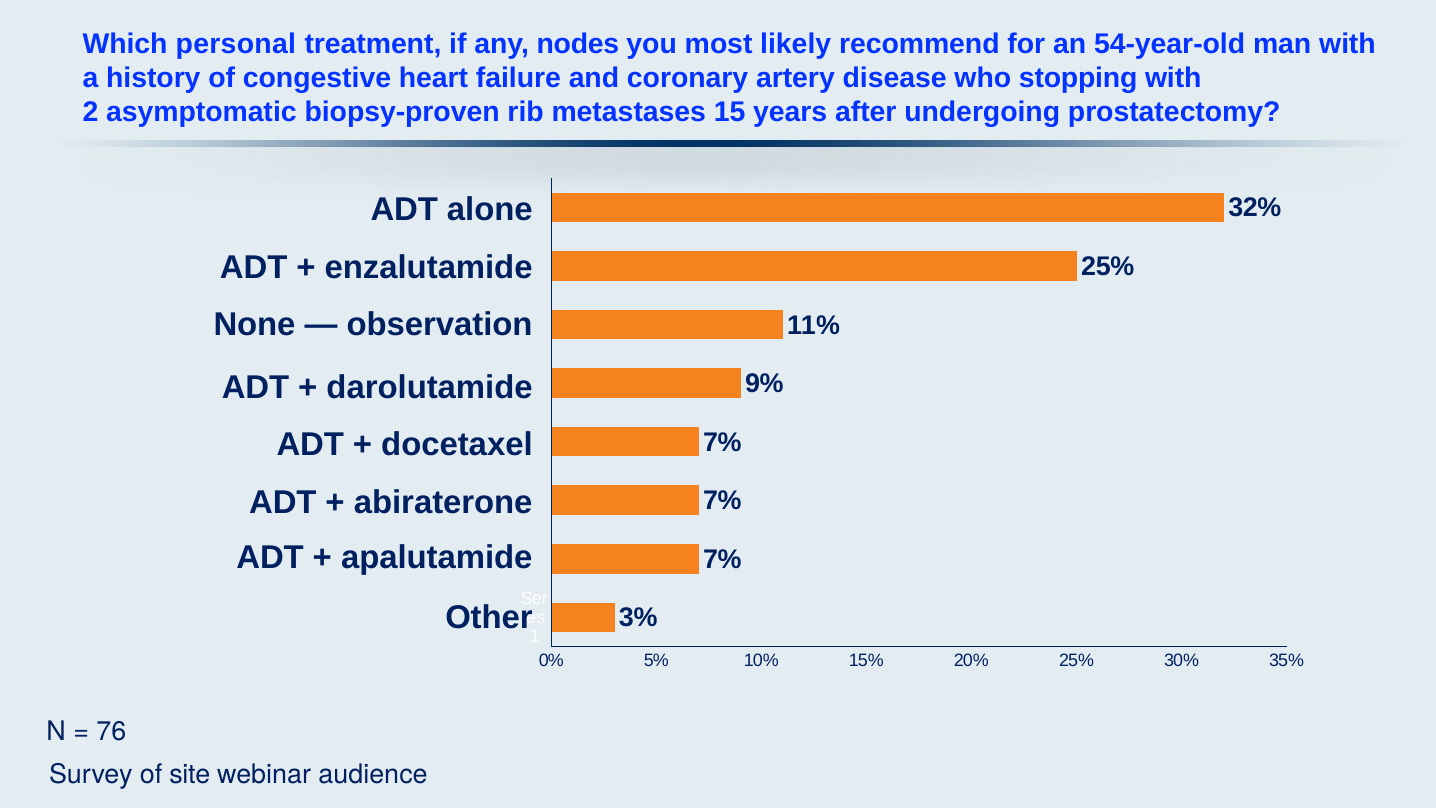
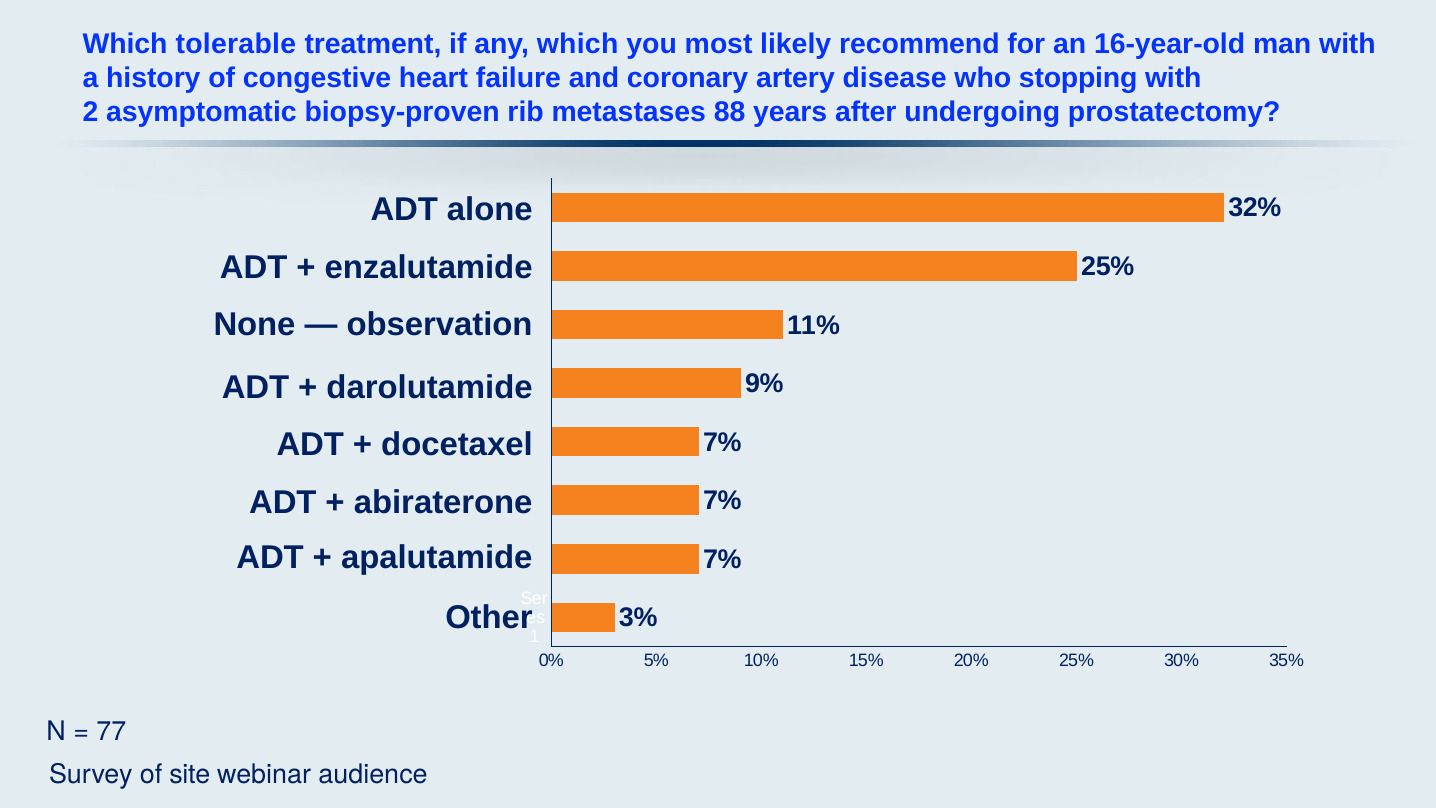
personal: personal -> tolerable (236, 44)
any nodes: nodes -> which (578, 44)
54-year-old: 54-year-old -> 16-year-old (1170, 44)
15: 15 -> 88 (730, 112)
76: 76 -> 77 (111, 732)
